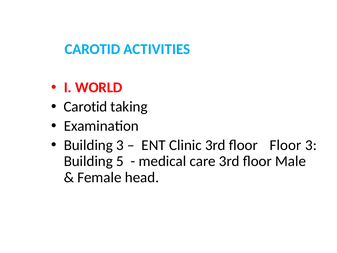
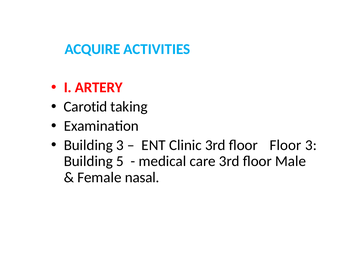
CAROTID: CAROTID -> ACQUIRE (92, 49)
WORLD: WORLD -> ARTERY (99, 87)
head: head -> nasal (142, 177)
